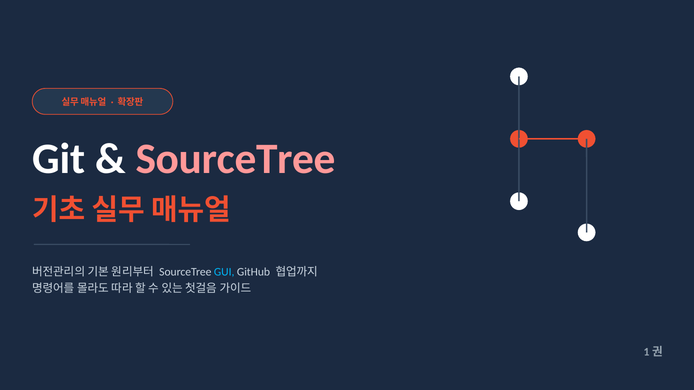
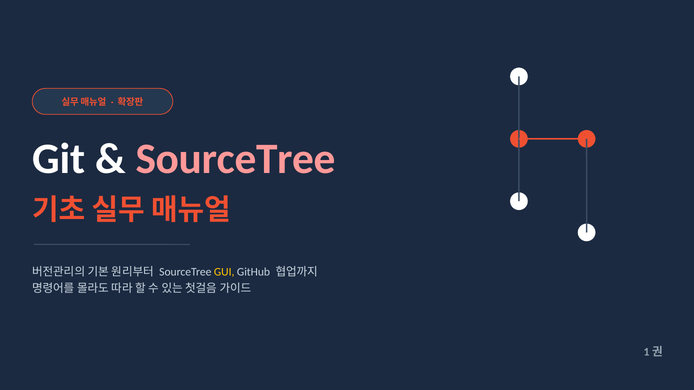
GUI colour: light blue -> yellow (224, 272)
